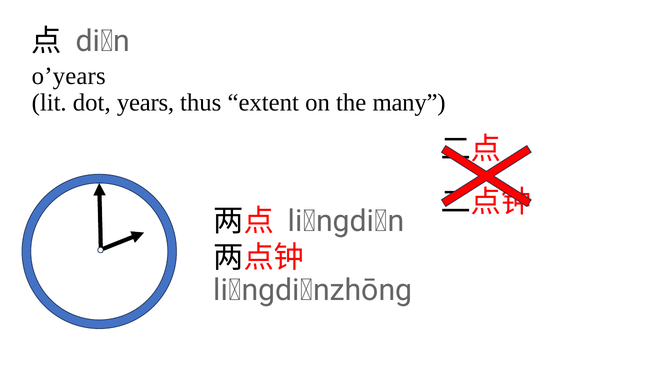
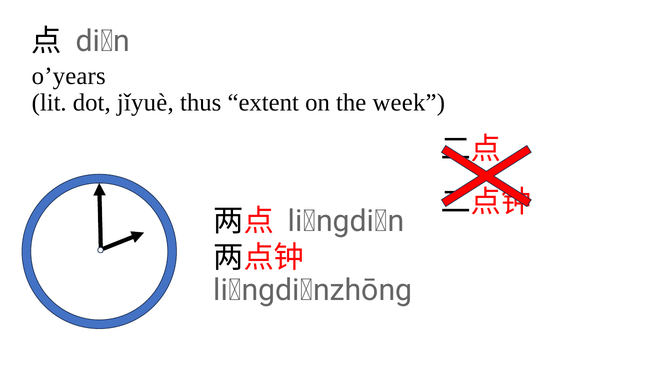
years: years -> jǐyuè (145, 103)
many: many -> week (409, 103)
